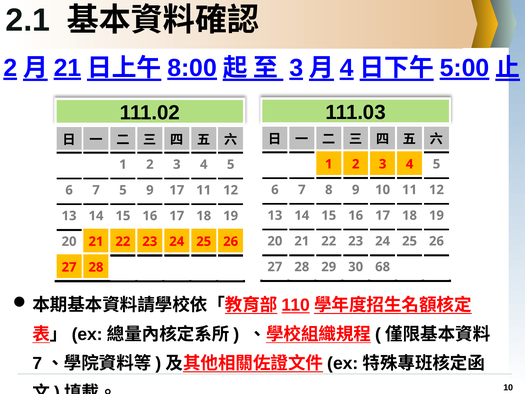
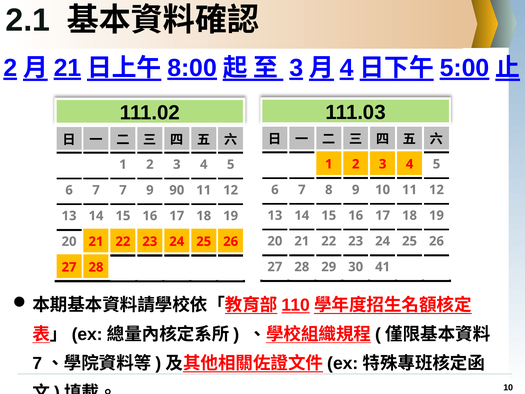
7 5: 5 -> 7 (123, 190)
9 17: 17 -> 90 (177, 190)
68: 68 -> 41 (383, 267)
